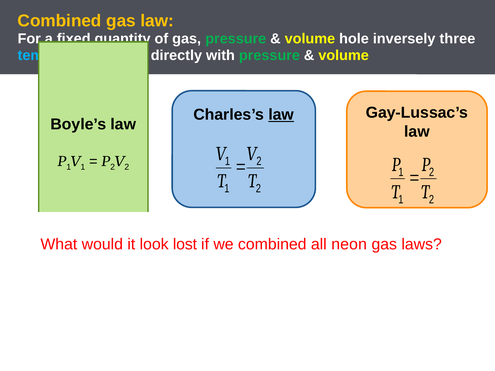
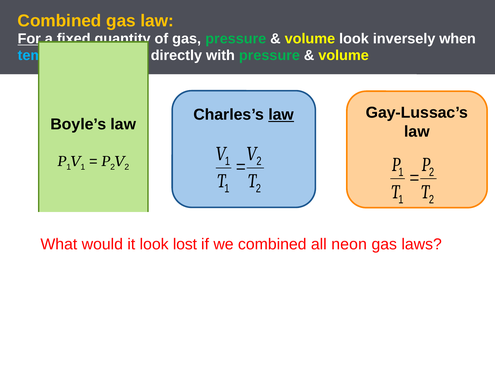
For underline: none -> present (29, 39)
volume hole: hole -> look (354, 39)
three: three -> when (458, 39)
